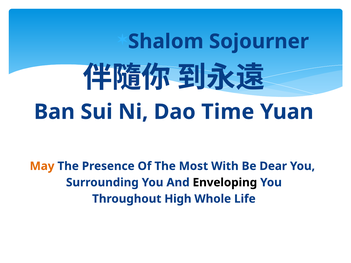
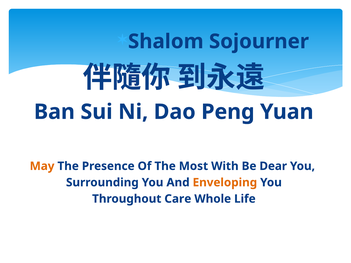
Time: Time -> Peng (228, 112)
Enveloping colour: black -> orange (225, 183)
High: High -> Care (178, 199)
